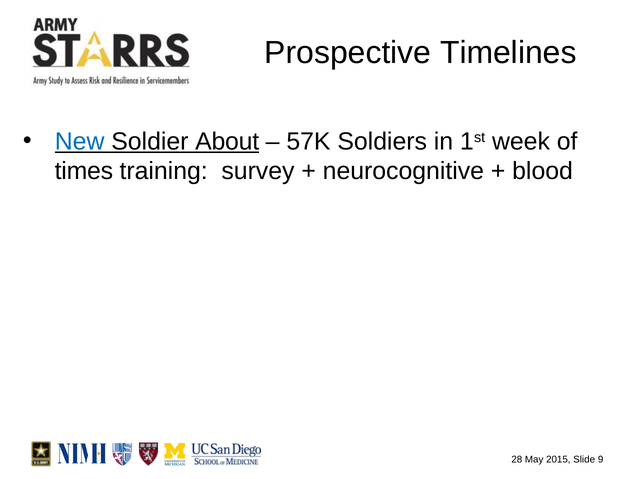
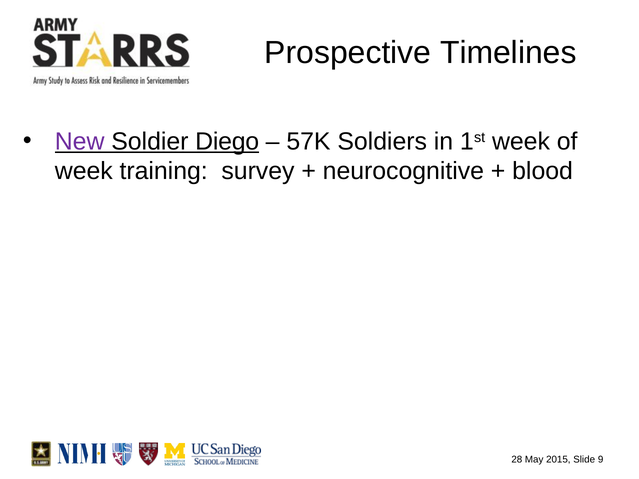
New colour: blue -> purple (80, 141)
About: About -> Diego (227, 141)
times: times -> week (84, 171)
